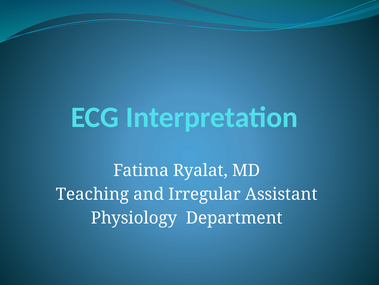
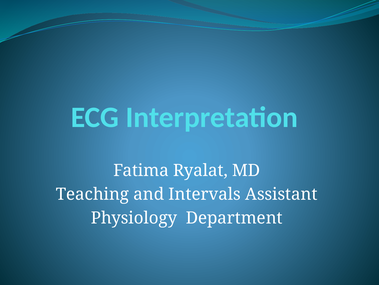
Irregular: Irregular -> Intervals (205, 194)
